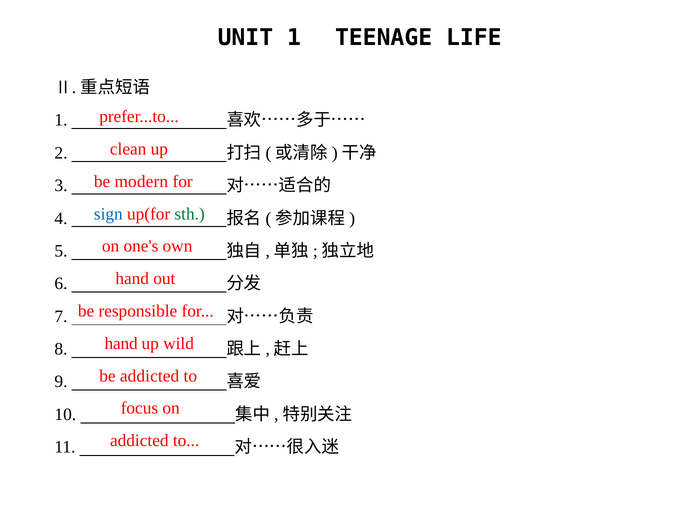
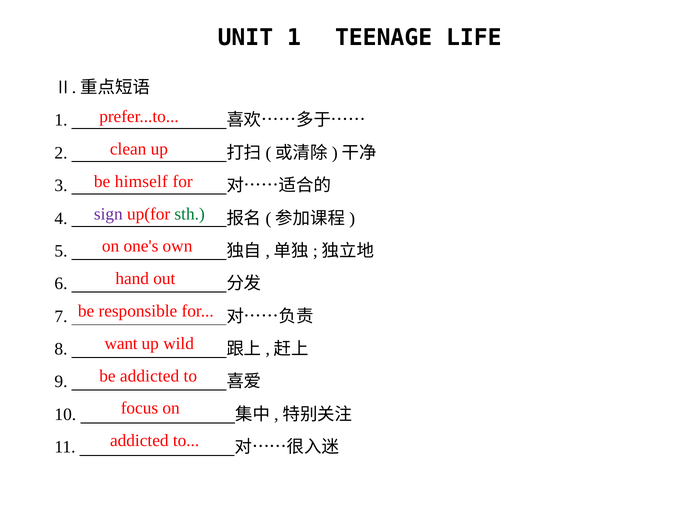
modern: modern -> himself (141, 182)
sign colour: blue -> purple (108, 214)
hand: hand -> want (121, 344)
